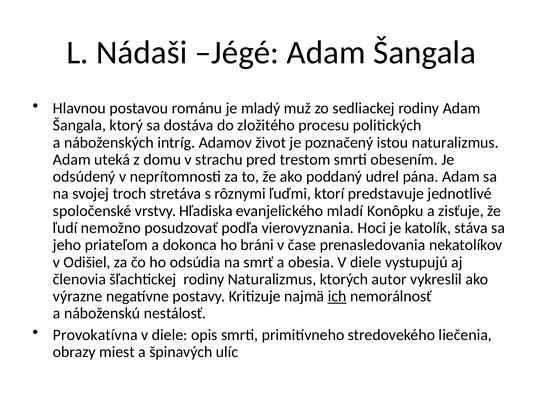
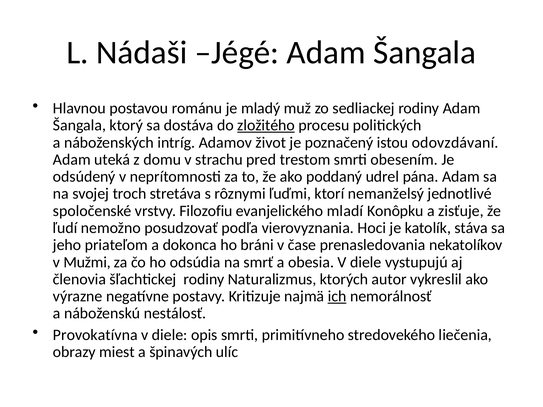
zložitého underline: none -> present (266, 125)
istou naturalizmus: naturalizmus -> odovzdávaní (455, 143)
predstavuje: predstavuje -> nemanželsý (386, 194)
Hľadiska: Hľadiska -> Filozofiu (206, 211)
Odišiel: Odišiel -> Mužmi (87, 262)
